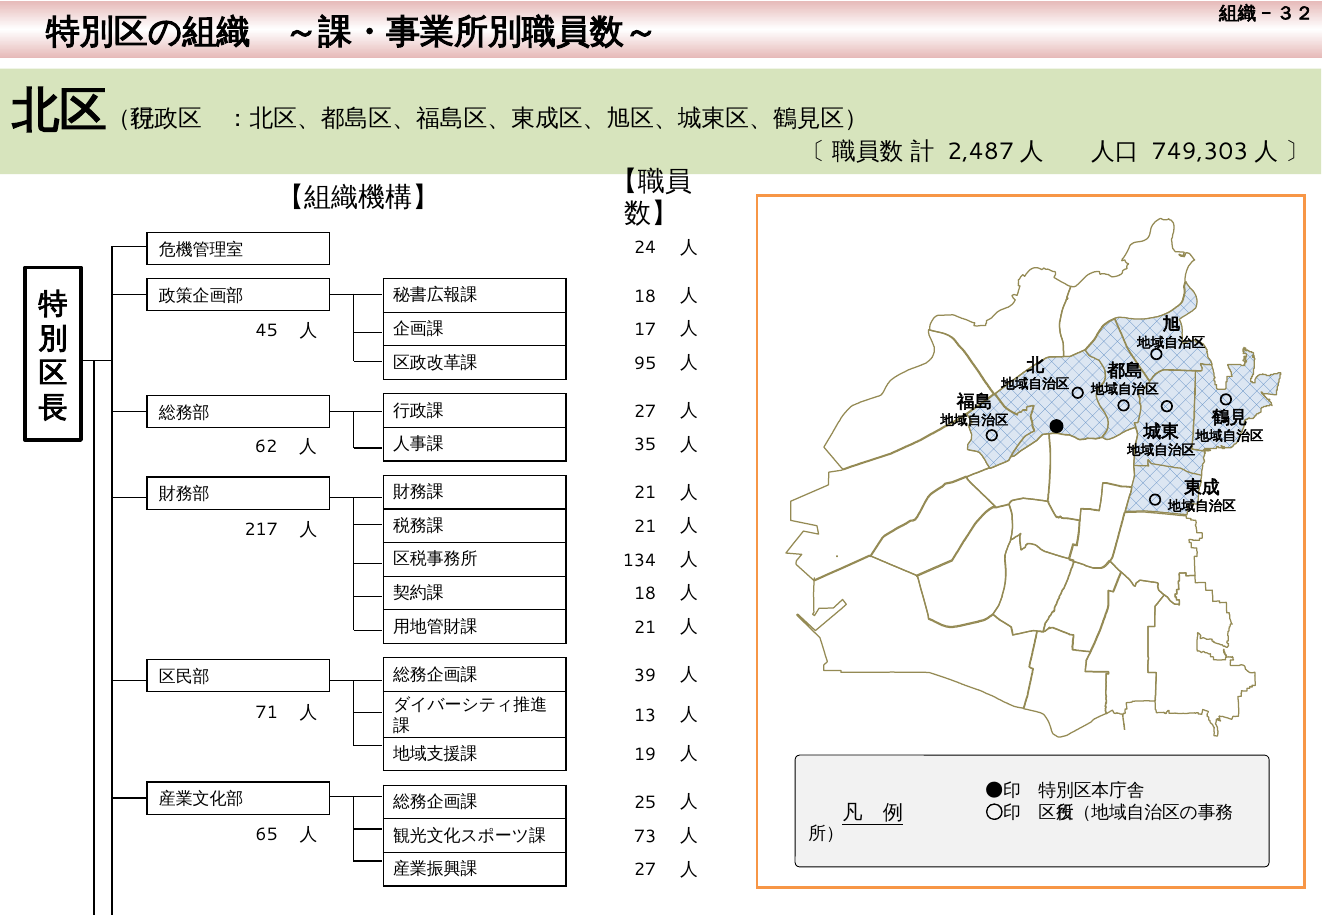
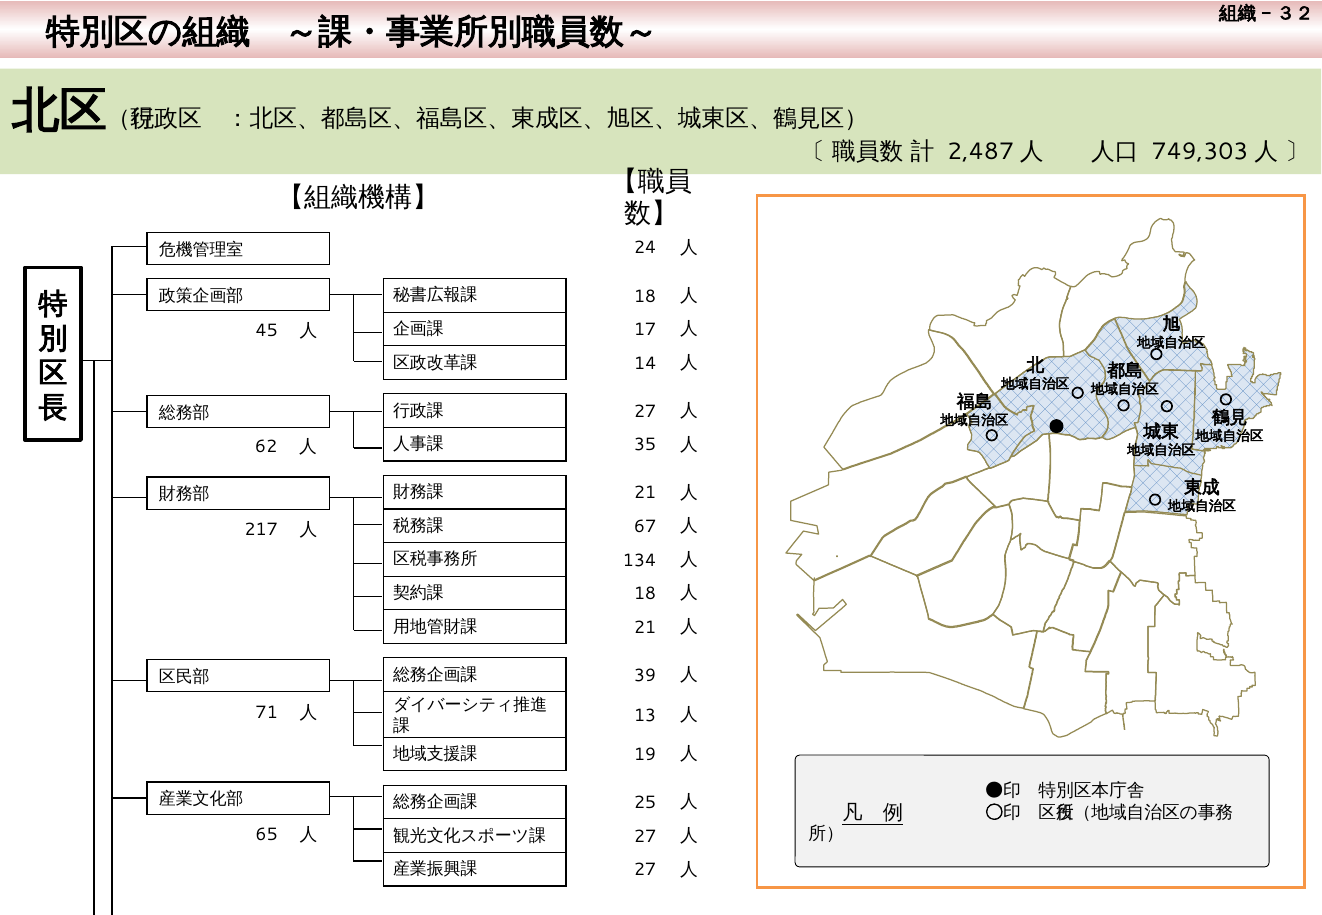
95: 95 -> 14 (645, 363)
21: 21 -> 67 (645, 527)
73: 73 -> 27 (645, 837)
